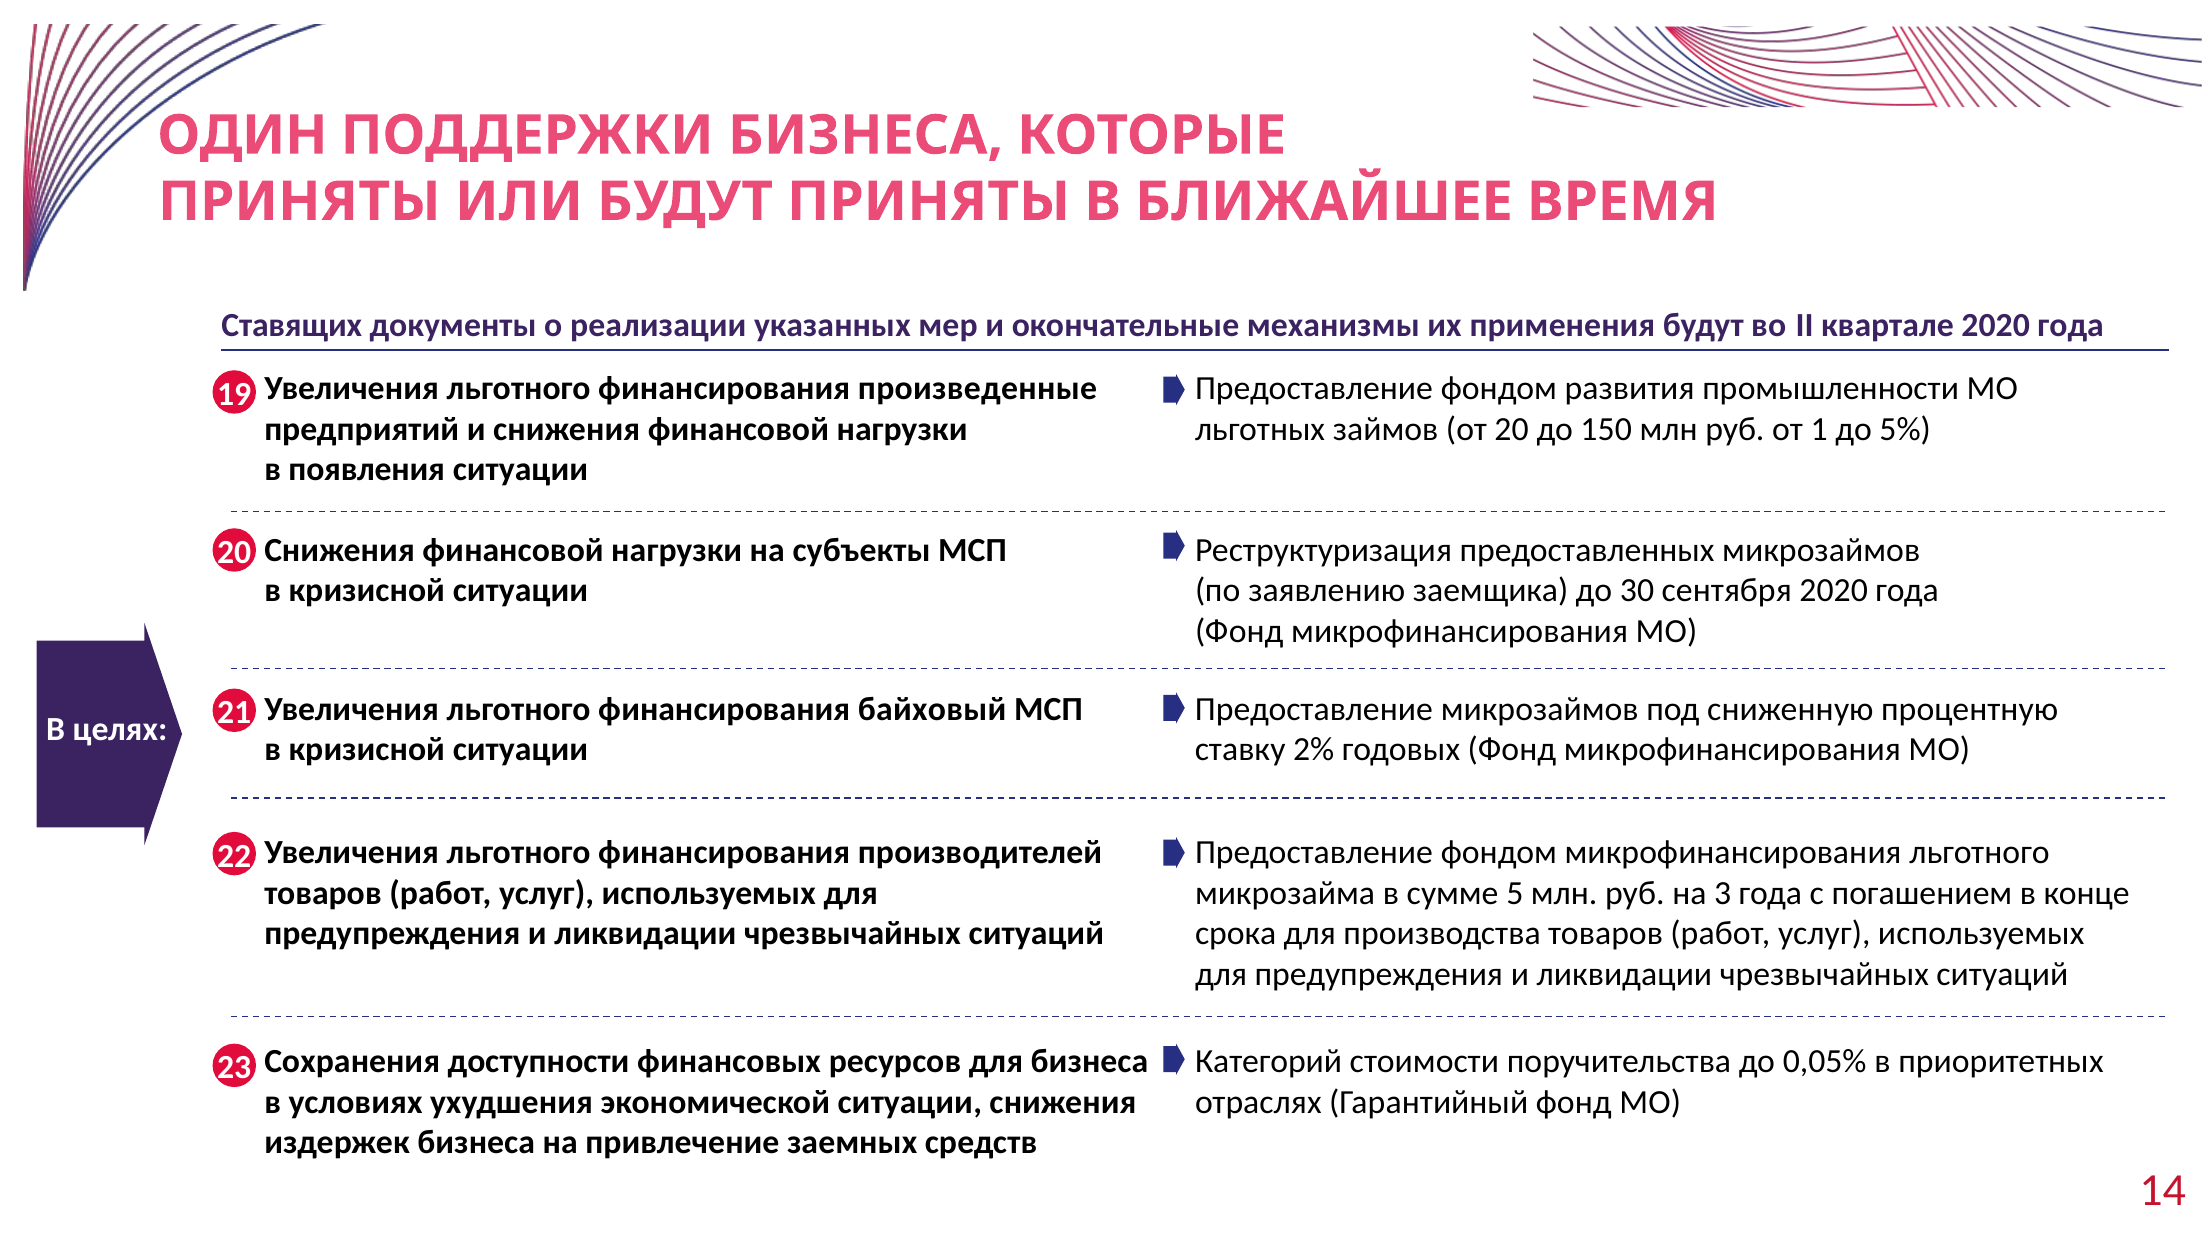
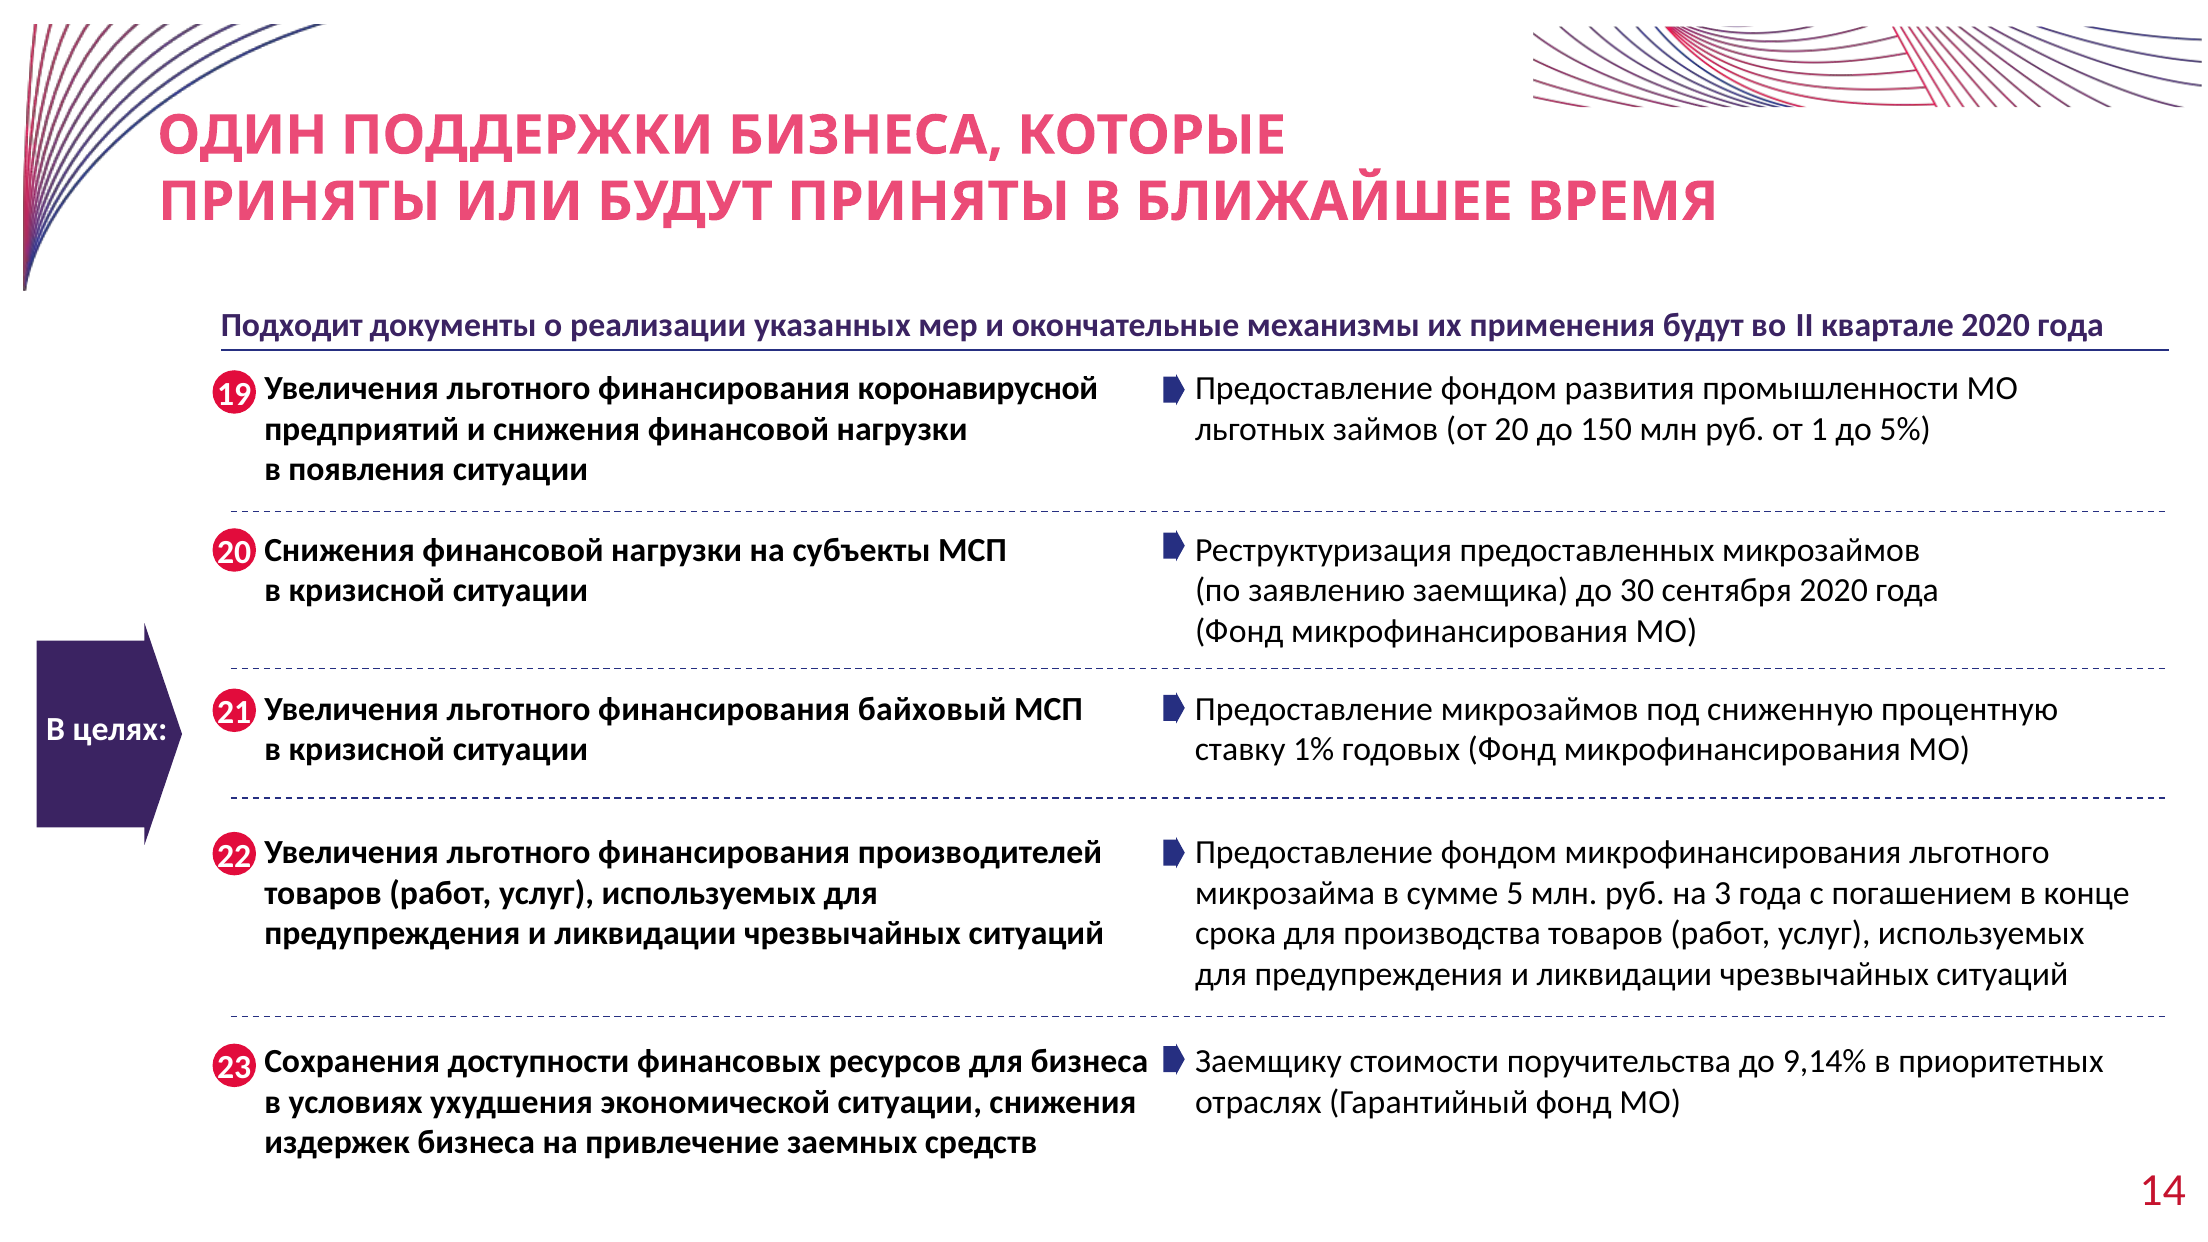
Ставящих: Ставящих -> Подходит (292, 325)
произведенные: произведенные -> коронавирусной (978, 389)
2%: 2% -> 1% (1314, 749)
Категорий: Категорий -> Заемщику (1268, 1062)
0,05%: 0,05% -> 9,14% (1825, 1062)
